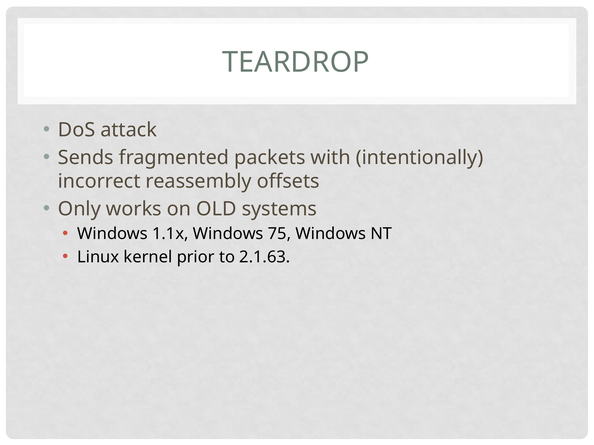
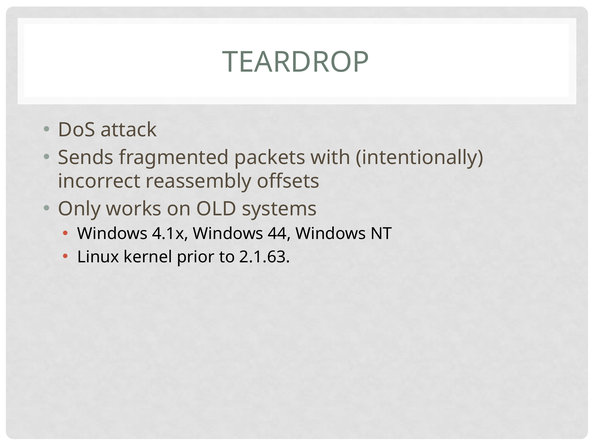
1.1x: 1.1x -> 4.1x (170, 234)
75: 75 -> 44 (279, 234)
